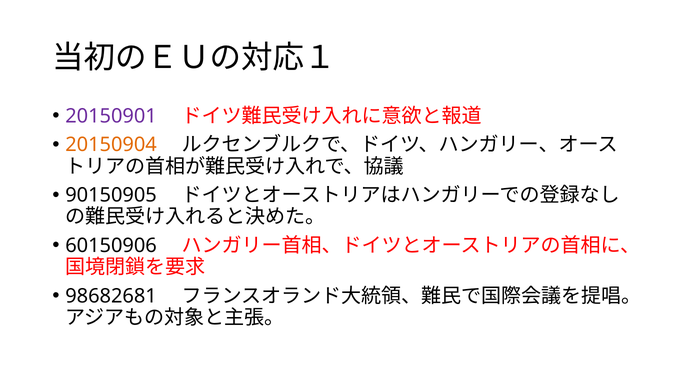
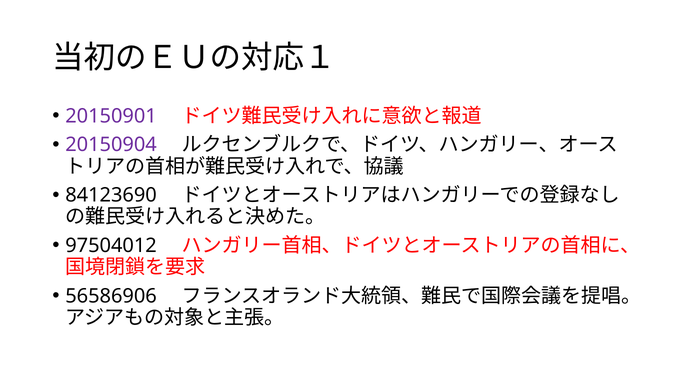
20150904 colour: orange -> purple (111, 145)
90150905: 90150905 -> 84123690 (111, 195)
60150906: 60150906 -> 97504012 (111, 246)
98682681: 98682681 -> 56586906 (111, 296)
